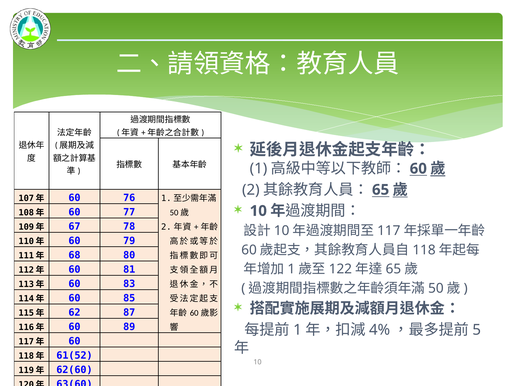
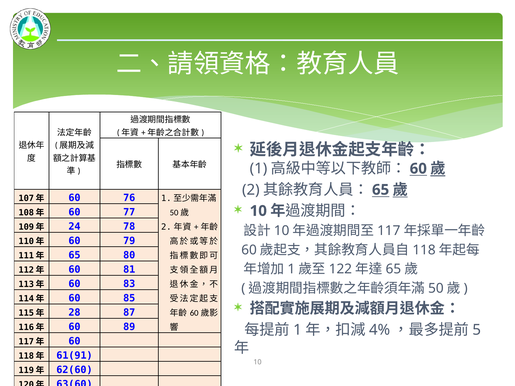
67: 67 -> 24 (74, 227)
68: 68 -> 65 (74, 255)
62: 62 -> 28 (74, 313)
61(52: 61(52 -> 61(91 (74, 356)
